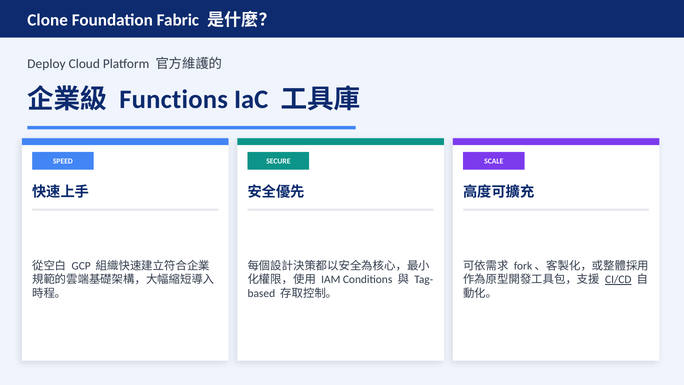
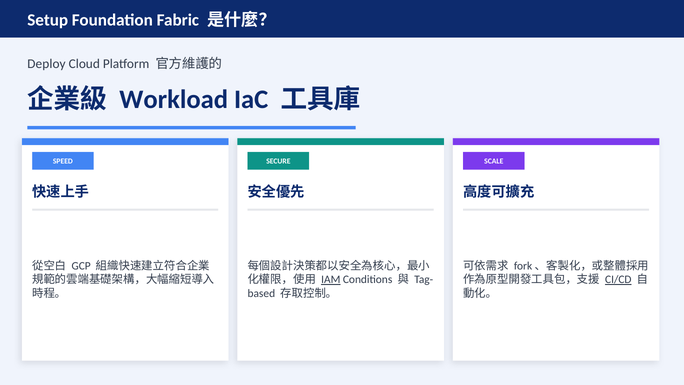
Clone: Clone -> Setup (48, 20)
Functions: Functions -> Workload (174, 100)
IAM underline: none -> present (331, 280)
